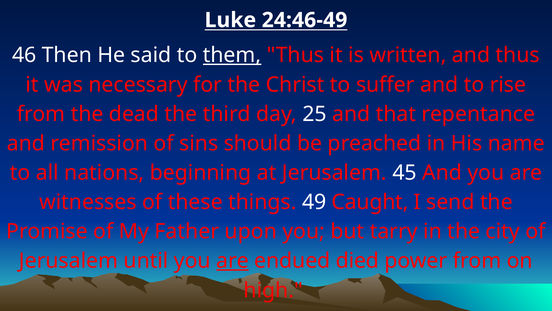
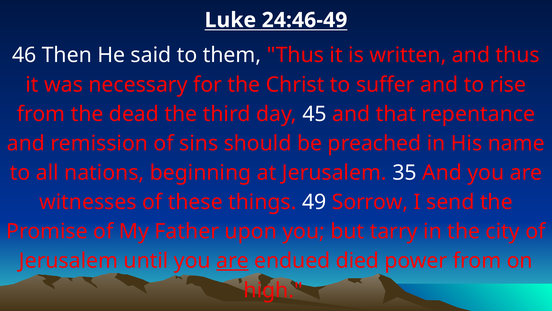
them underline: present -> none (232, 55)
25: 25 -> 45 (315, 114)
45: 45 -> 35 (405, 173)
Caught: Caught -> Sorrow (370, 202)
